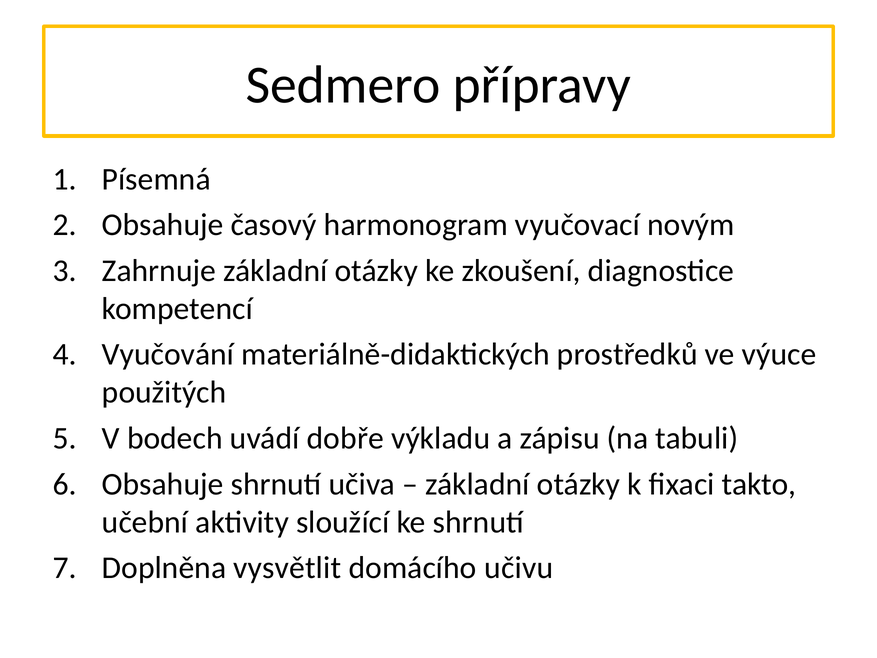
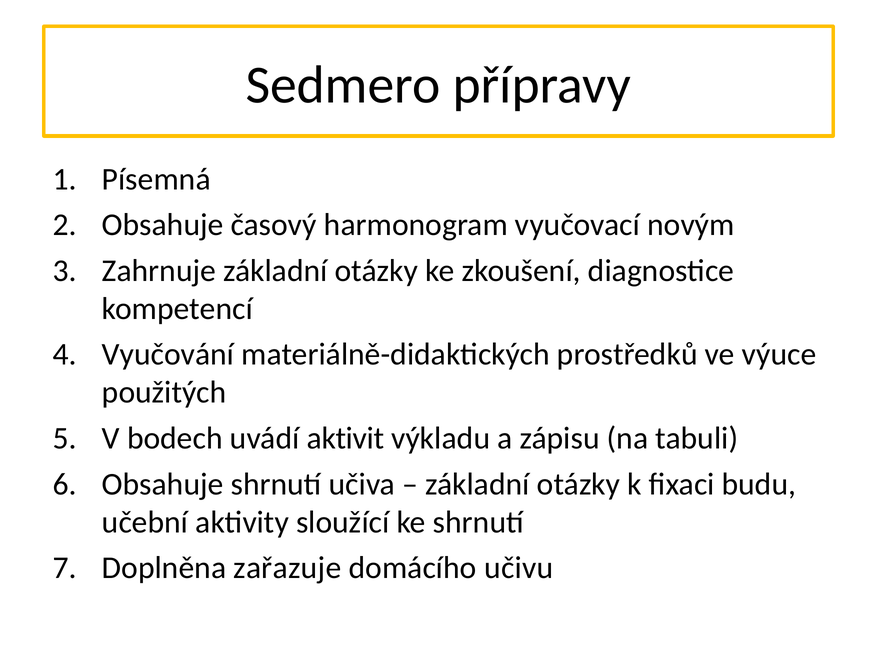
dobře: dobře -> aktivit (346, 438)
takto: takto -> budu (759, 484)
vysvětlit: vysvětlit -> zařazuje (287, 568)
